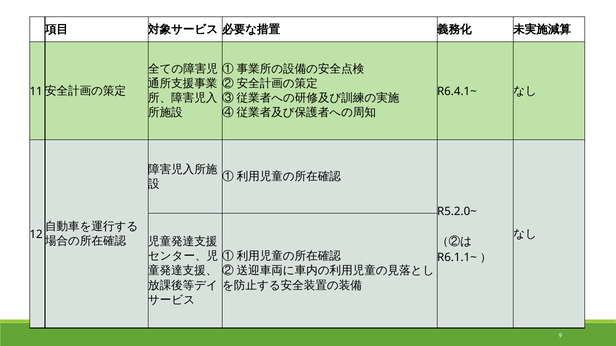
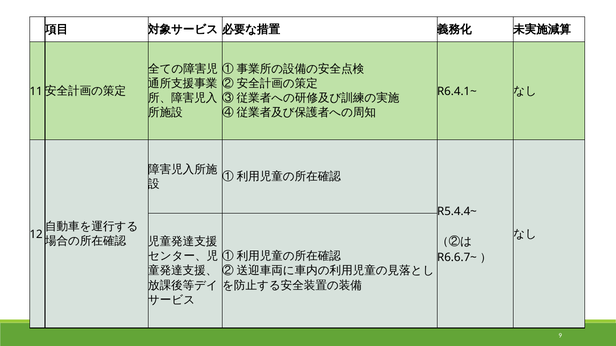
R5.2.0~: R5.2.0~ -> R5.4.4~ (457, 212)
R6.1.1~: R6.1.1~ -> R6.6.7~ (457, 258)
